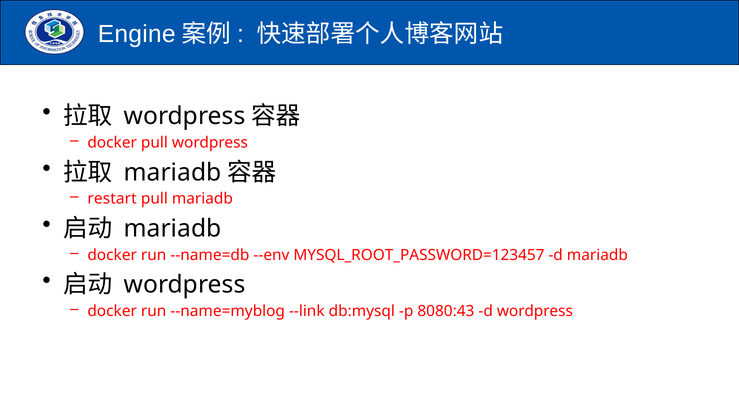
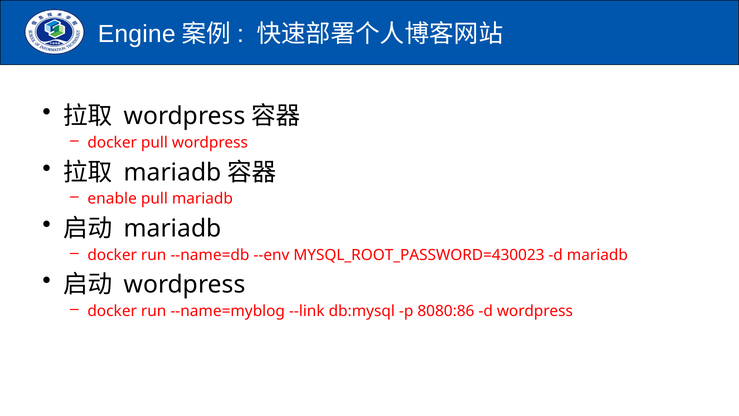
restart: restart -> enable (112, 199)
MYSQL_ROOT_PASSWORD=123457: MYSQL_ROOT_PASSWORD=123457 -> MYSQL_ROOT_PASSWORD=430023 (419, 255)
8080:43: 8080:43 -> 8080:86 (446, 311)
